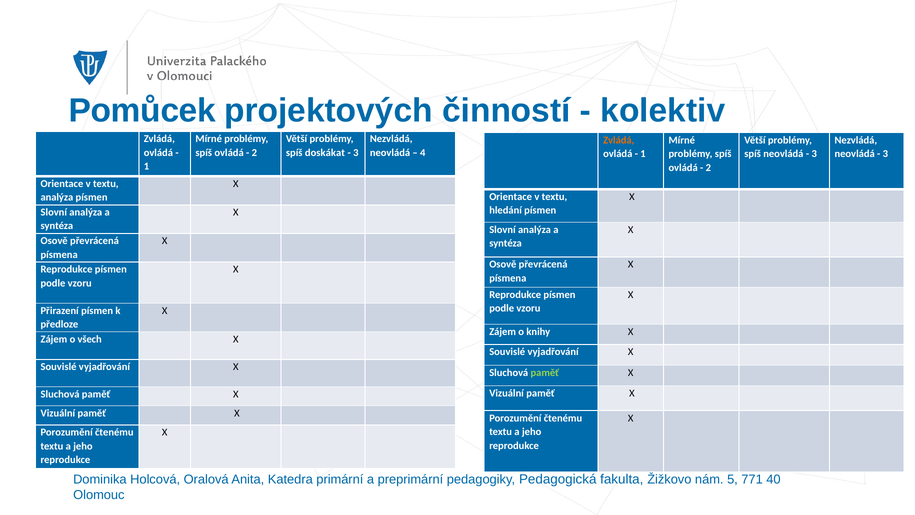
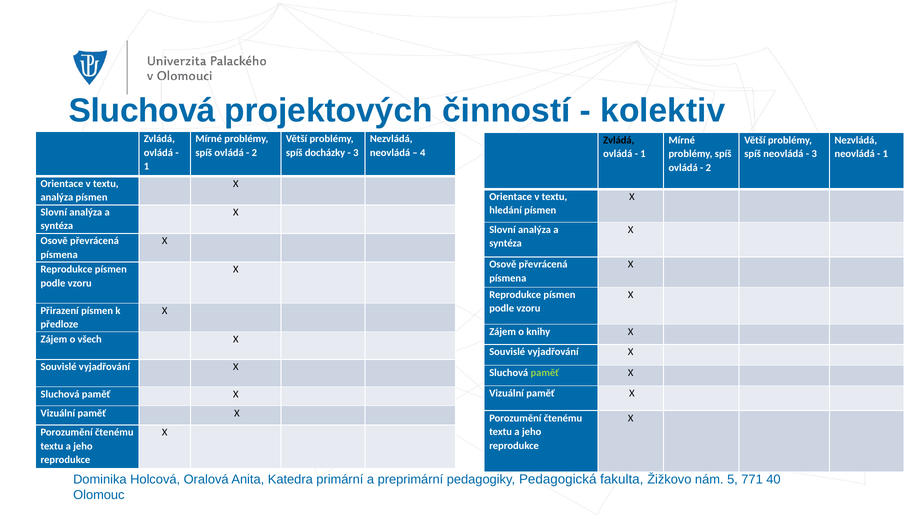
Pomůcek: Pomůcek -> Sluchová (142, 110)
Zvládá colour: orange -> black (619, 140)
doskákat: doskákat -> docházky (325, 152)
3: 3 -> 1 (885, 154)
